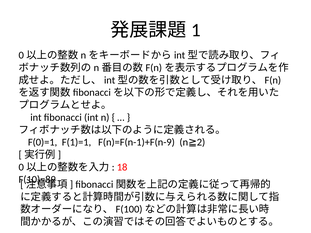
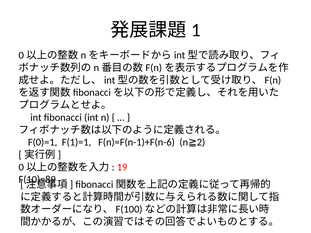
F(n)=F(n-1)+F(n-9: F(n)=F(n-1)+F(n-9 -> F(n)=F(n-1)+F(n-6 (136, 142)
18: 18 -> 19 (122, 167)
